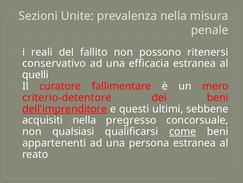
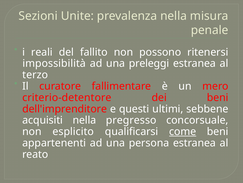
conservativo: conservativo -> impossibilità (54, 63)
efficacia: efficacia -> preleggi (149, 63)
quelli: quelli -> terzo (35, 75)
dell'imprenditore underline: present -> none (65, 108)
qualsiasi: qualsiasi -> esplicito (73, 131)
